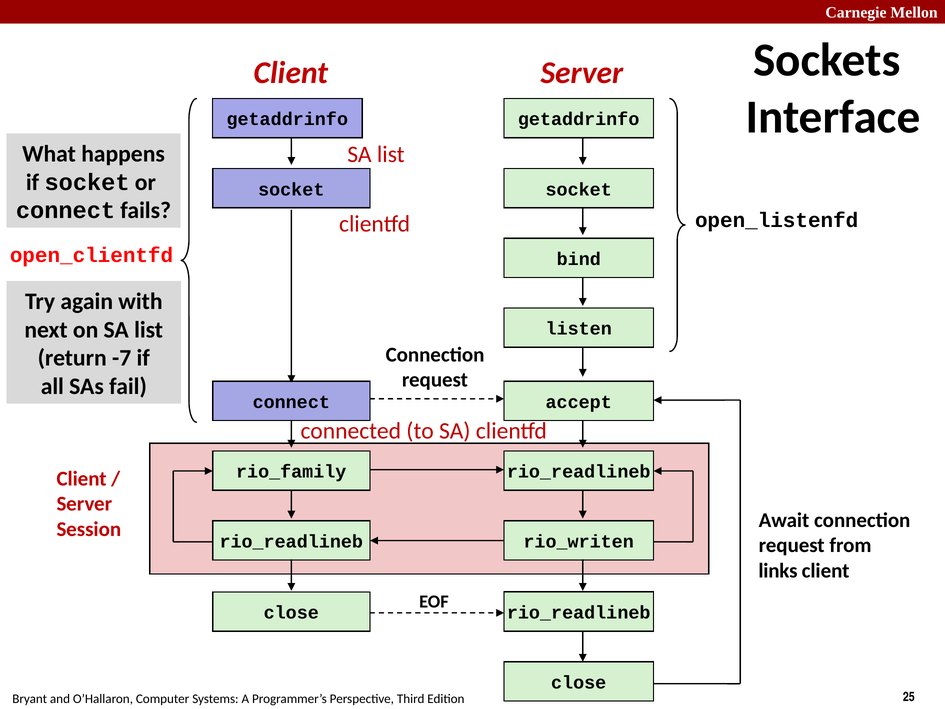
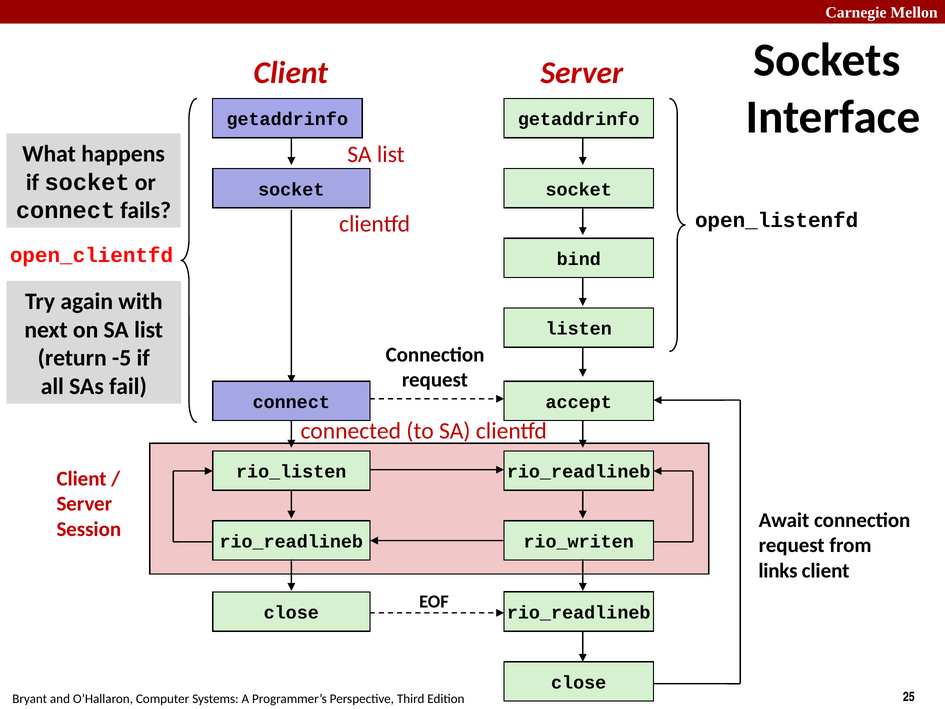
-7: -7 -> -5 (122, 358)
rio_family: rio_family -> rio_listen (291, 472)
